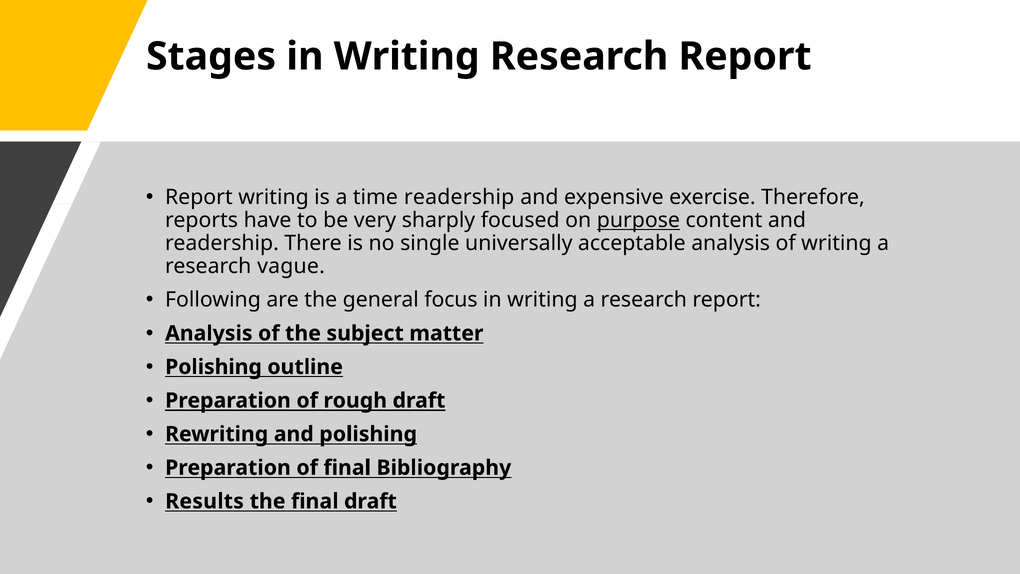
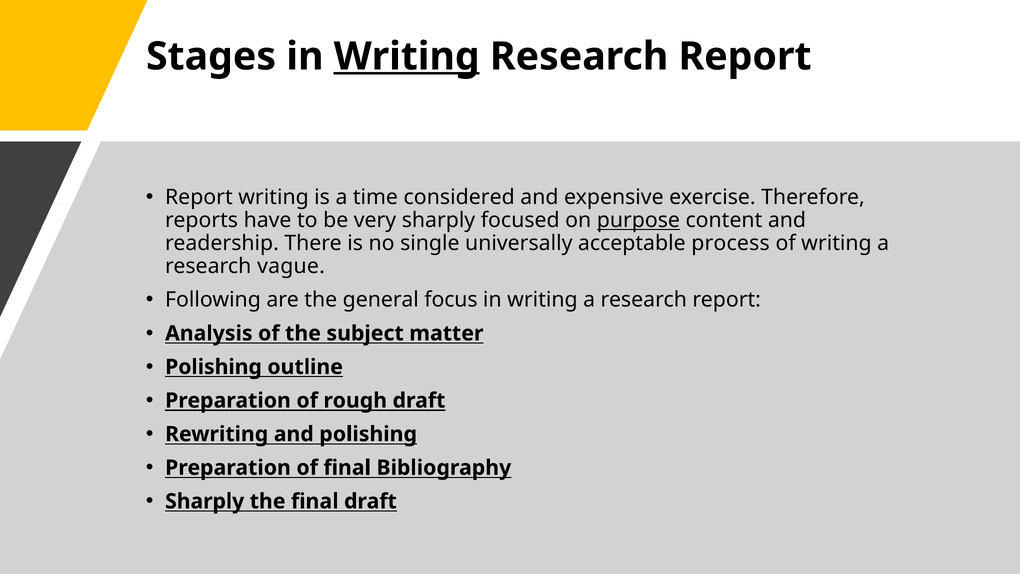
Writing underline: none -> present (407, 56)
time readership: readership -> considered (459, 197)
acceptable analysis: analysis -> process (730, 243)
Results: Results -> Sharply (205, 501)
